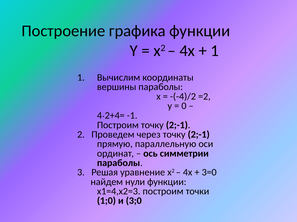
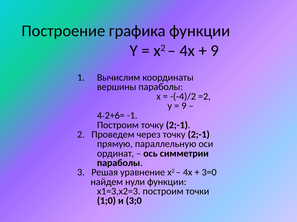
1: 1 -> 9 (215, 51)
0: 0 -> 9 (184, 106)
2+4=: 2+4= -> 2+6= (115, 116)
х1=4,х2=3: х1=4,х2=3 -> х1=3,х2=3 (119, 192)
